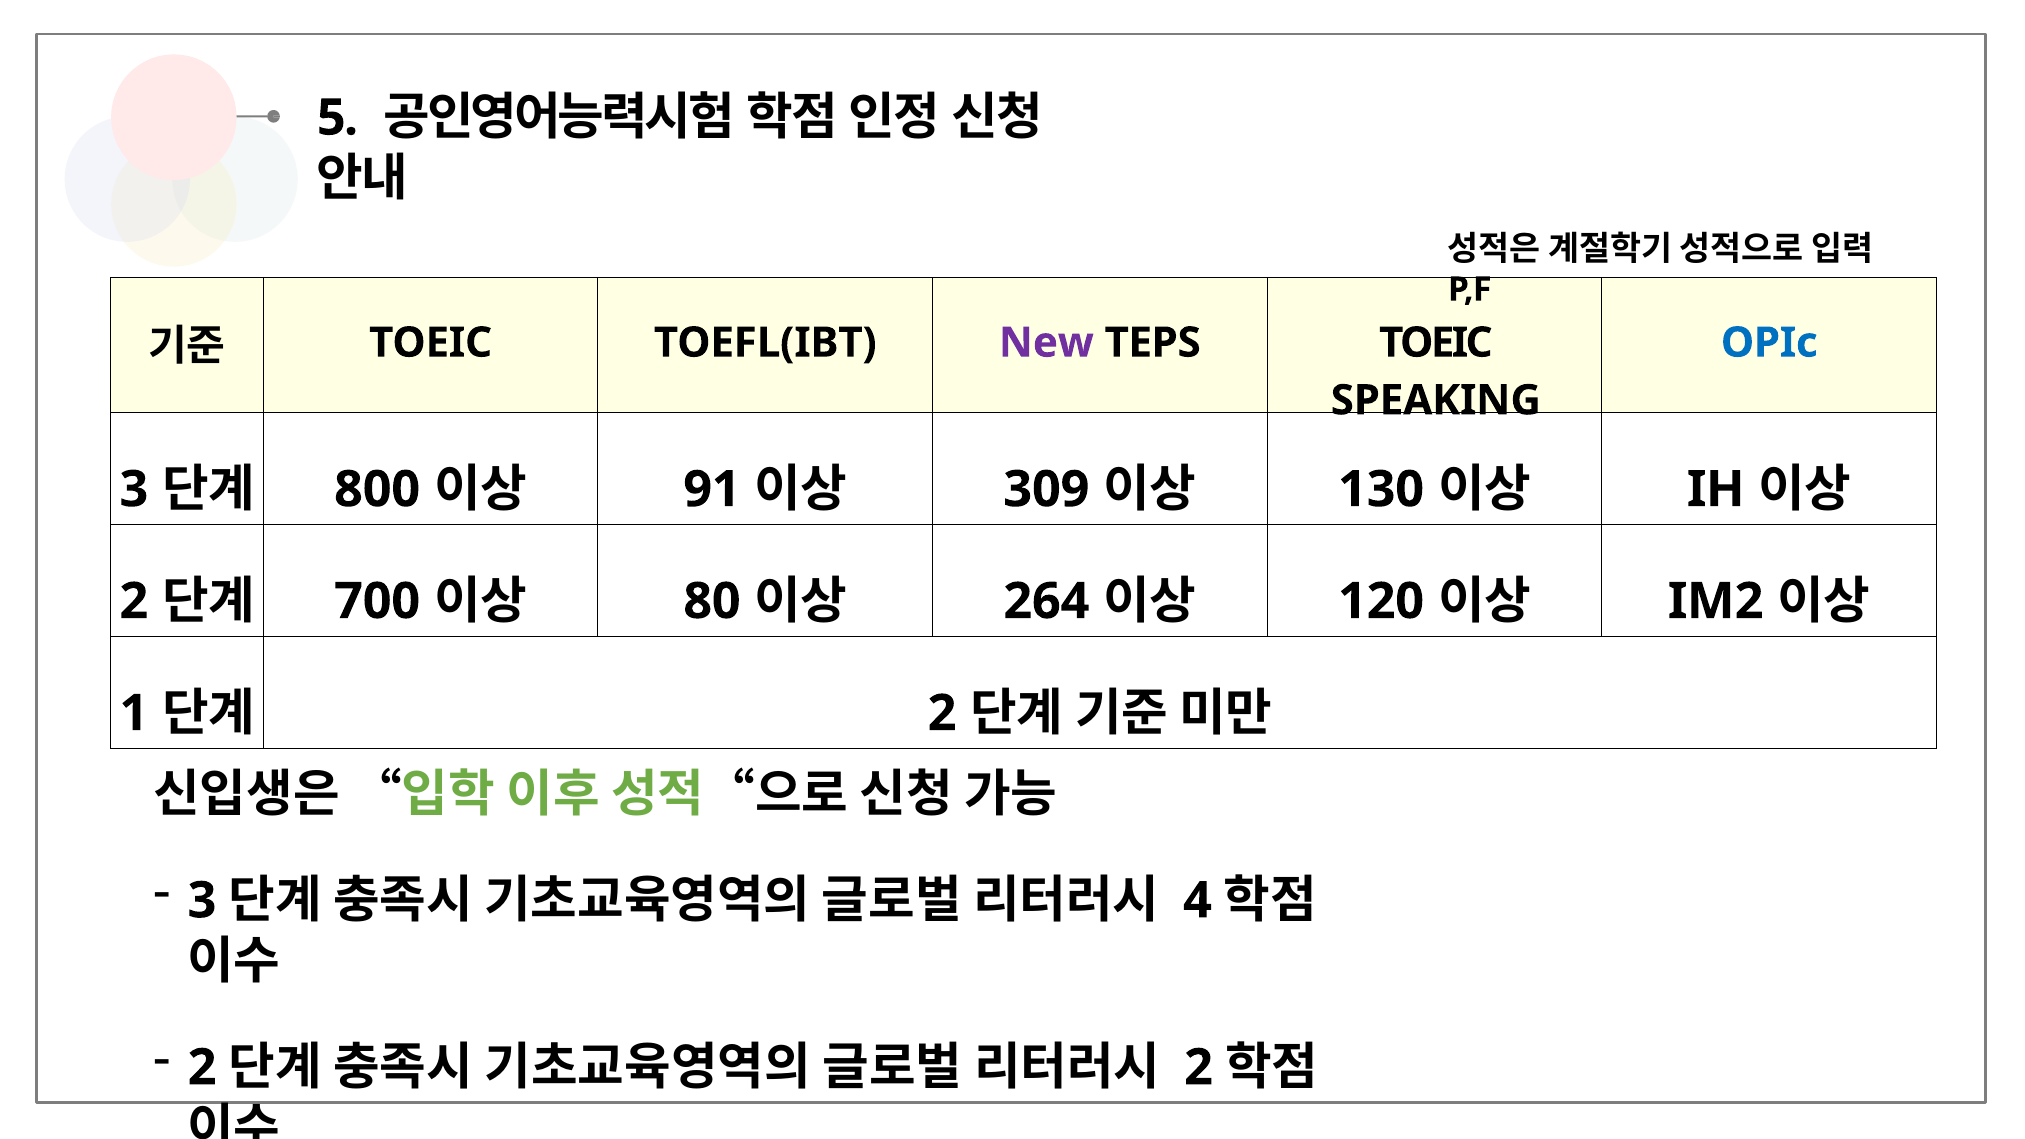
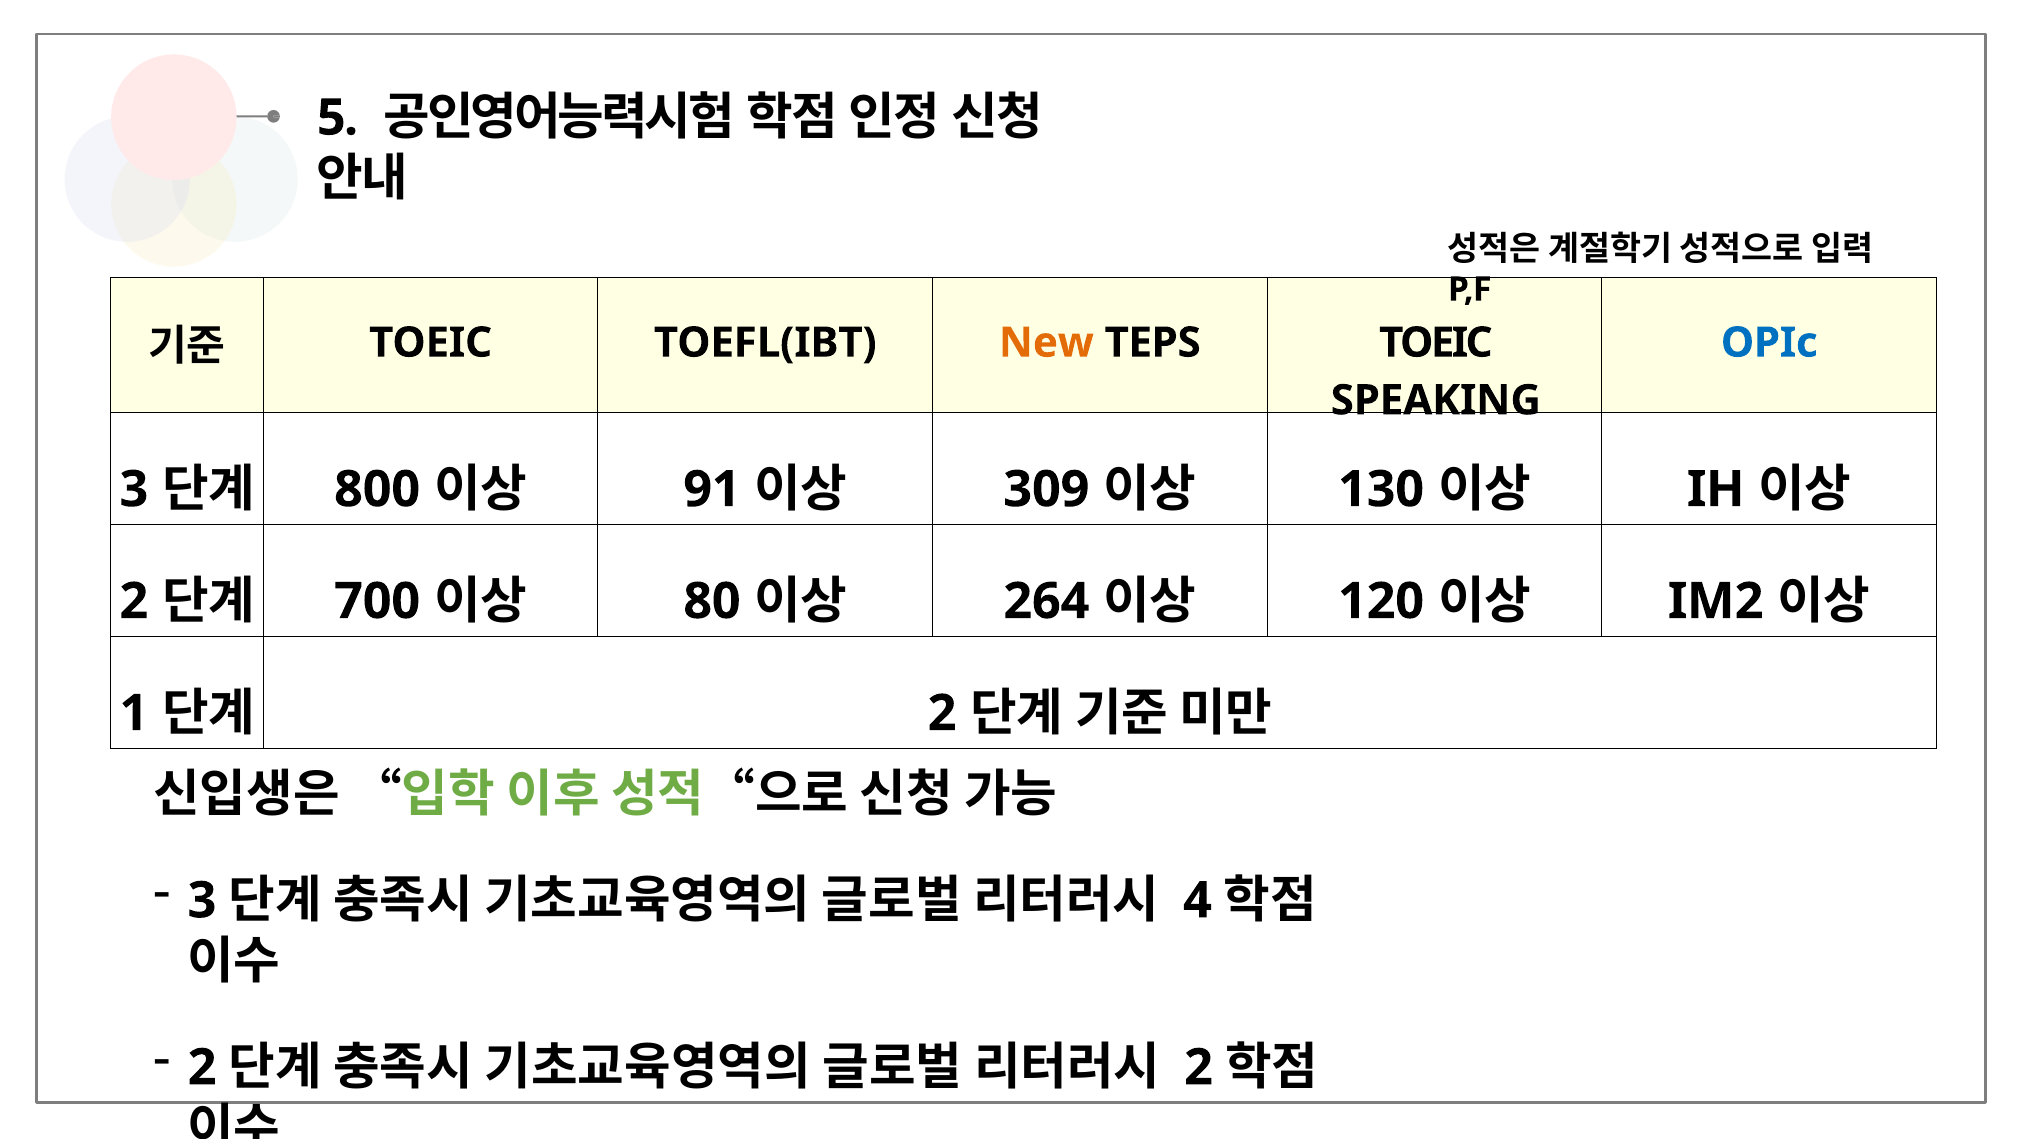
New colour: purple -> orange (1046, 343)
